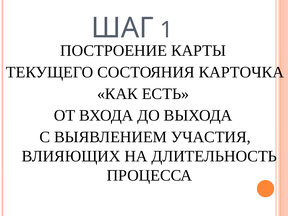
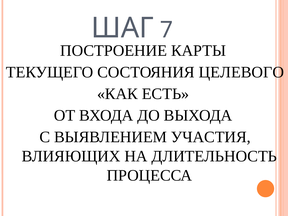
1: 1 -> 7 (166, 30)
КАРТОЧКА: КАРТОЧКА -> ЦЕЛЕВОГО (241, 72)
